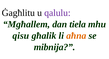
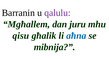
Ġagħlitu: Ġagħlitu -> Barranin (18, 13)
tiela: tiela -> juru (78, 24)
aħna colour: orange -> blue (76, 35)
